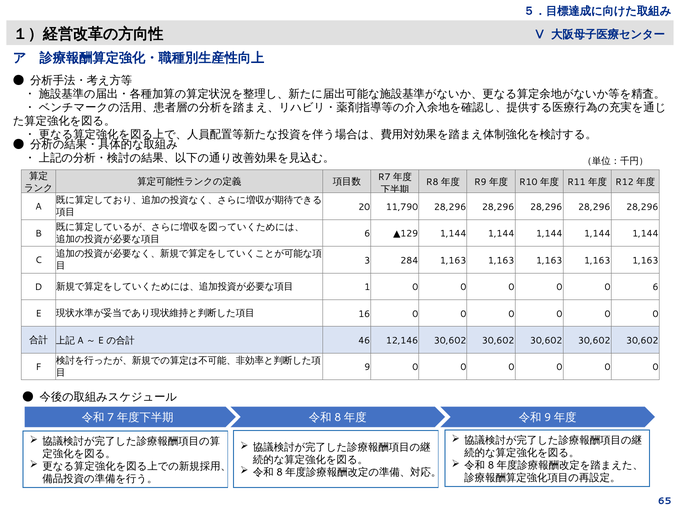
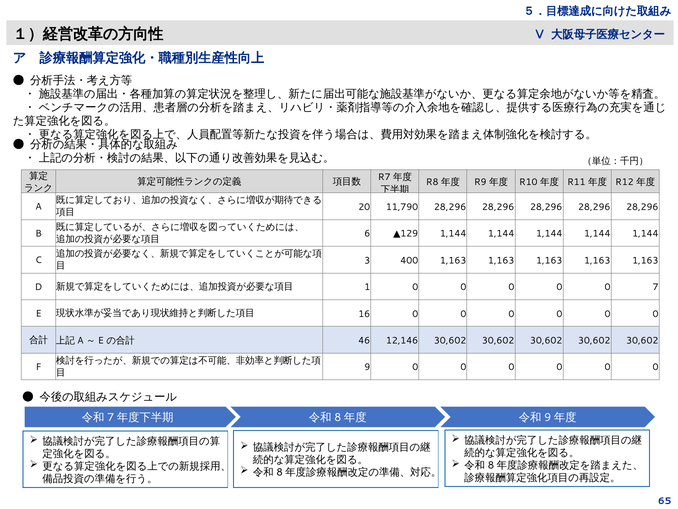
284: 284 -> 400 (409, 260)
0 6: 6 -> 7 (656, 287)
